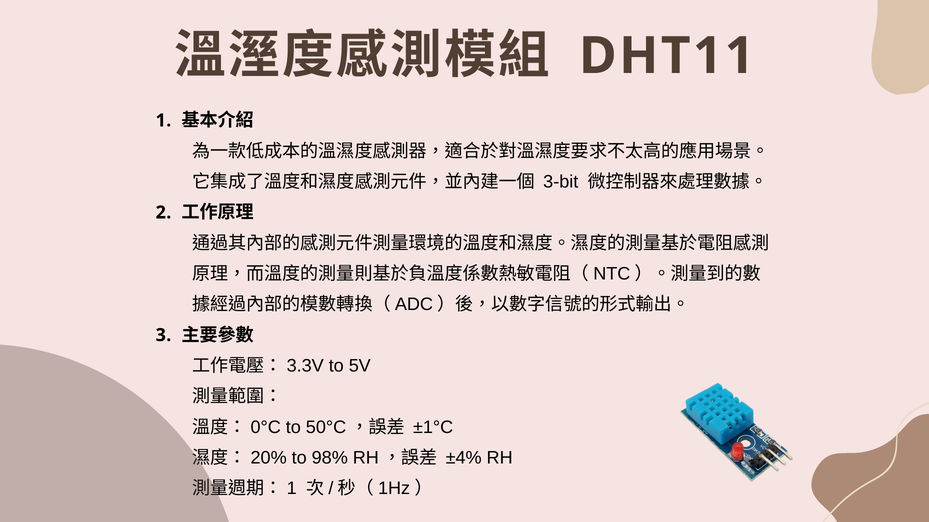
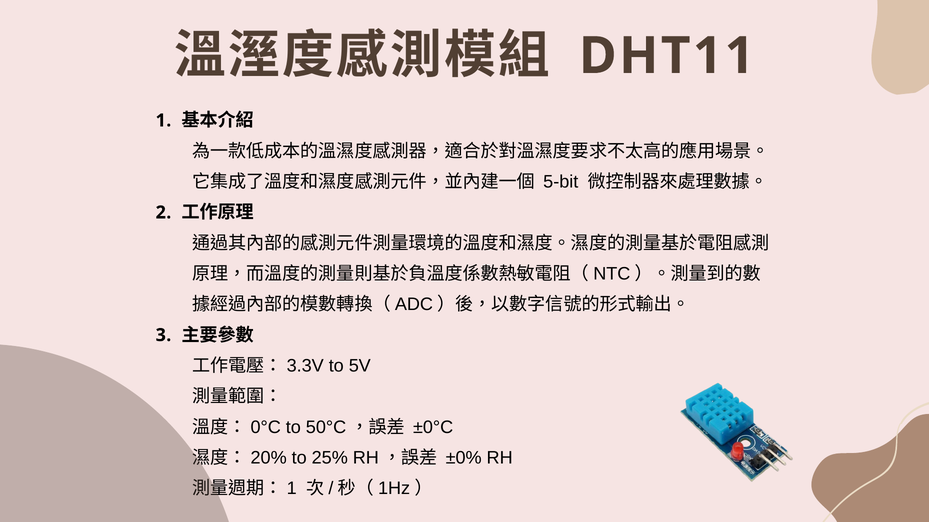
3-bit: 3-bit -> 5-bit (561, 182)
±1°C: ±1°C -> ±0°C (433, 428)
98%: 98% -> 25% (330, 458)
±4%: ±4% -> ±0% (464, 458)
